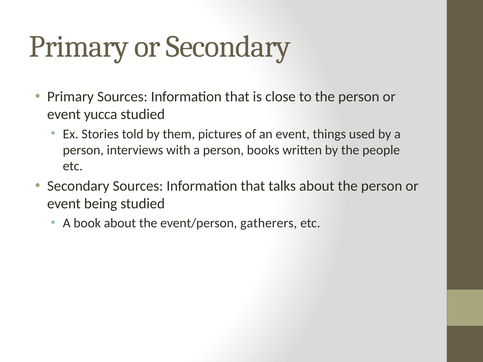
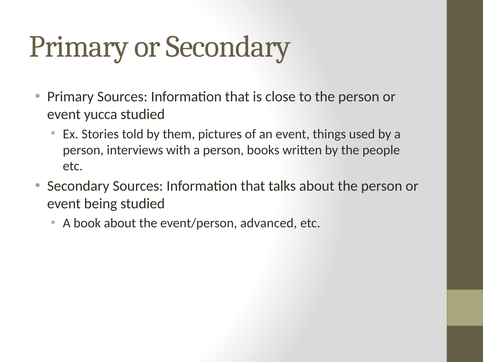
gatherers: gatherers -> advanced (269, 223)
